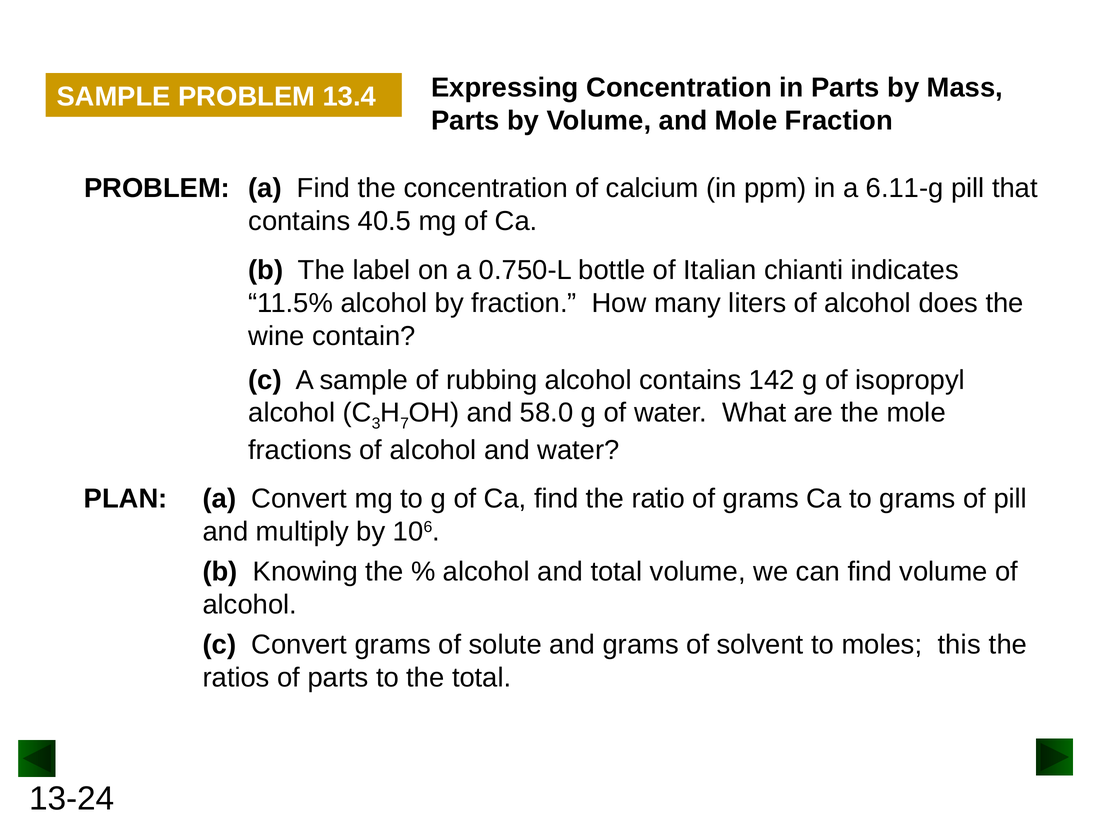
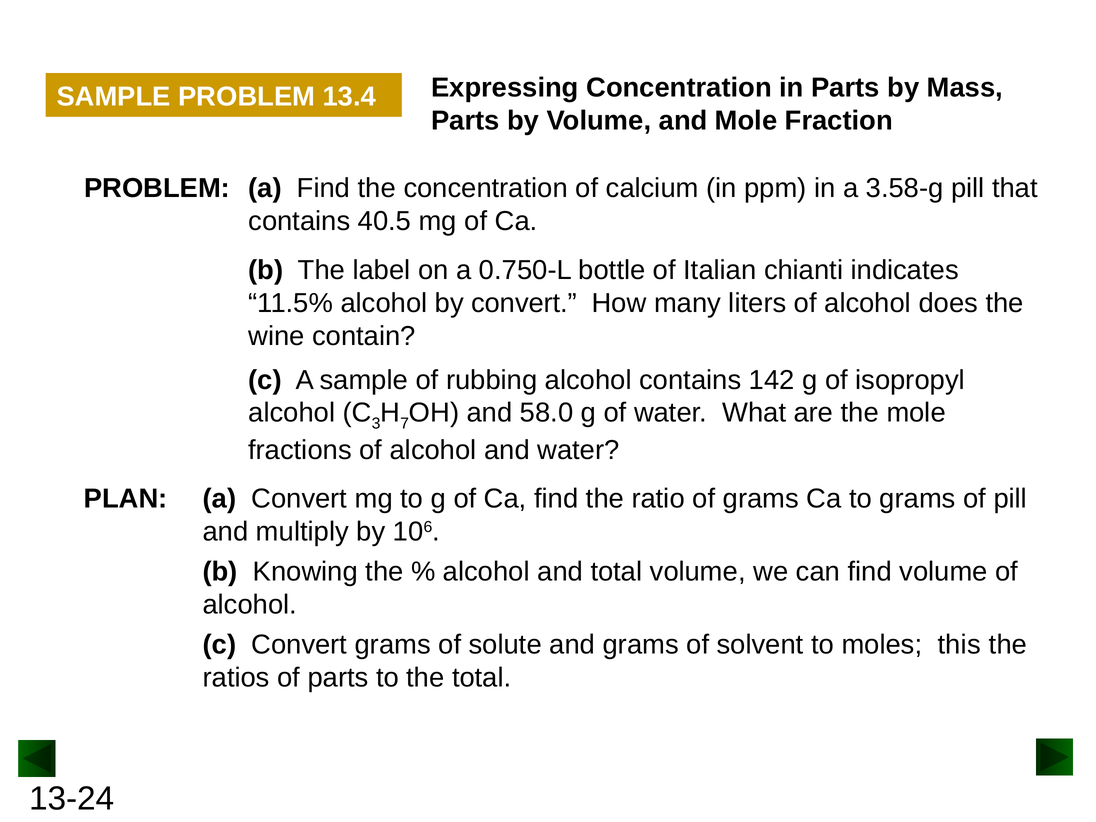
6.11-g: 6.11-g -> 3.58-g (905, 188)
by fraction: fraction -> convert (524, 303)
